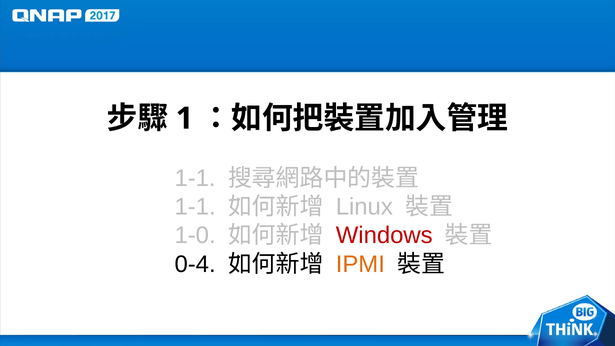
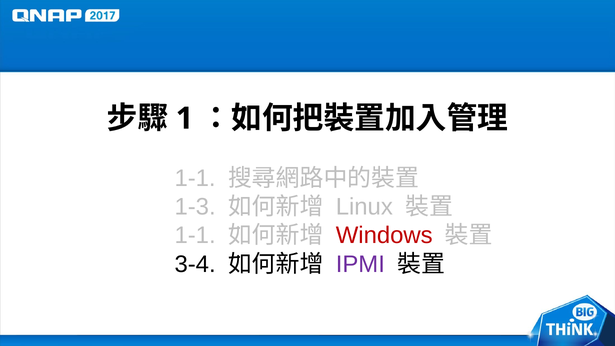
1-1: 1-1 -> 1-3 (195, 207)
1-0: 1-0 -> 1-1 (195, 236)
0-4: 0-4 -> 3-4 (195, 264)
IPMI colour: orange -> purple (360, 264)
